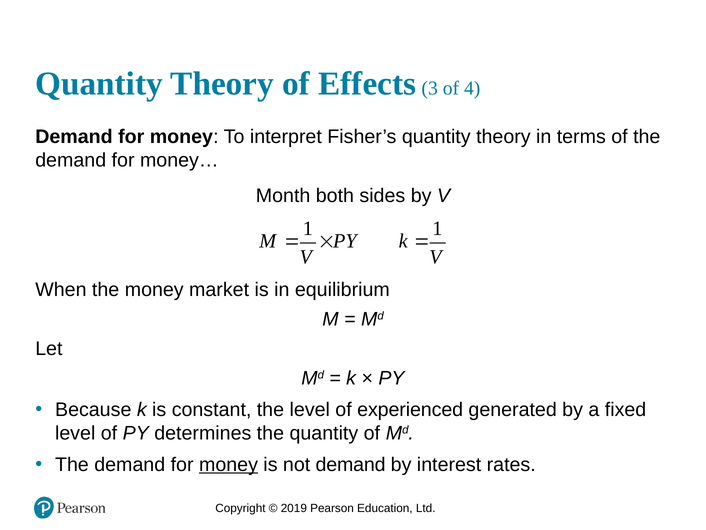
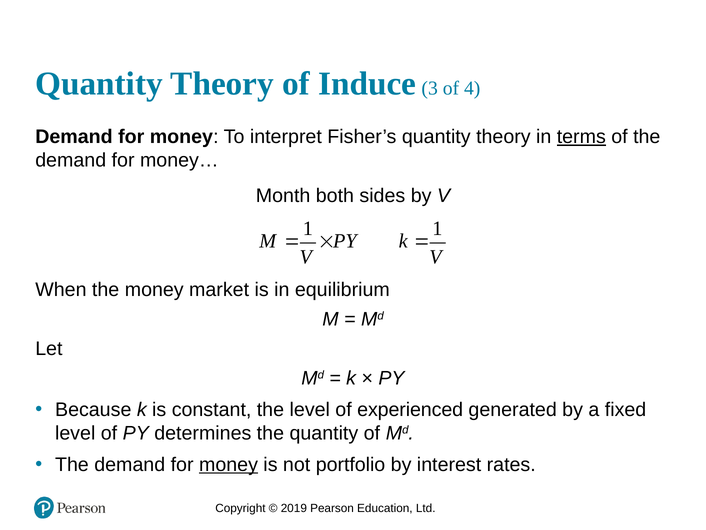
Effects: Effects -> Induce (367, 84)
terms underline: none -> present (581, 137)
not demand: demand -> portfolio (350, 464)
